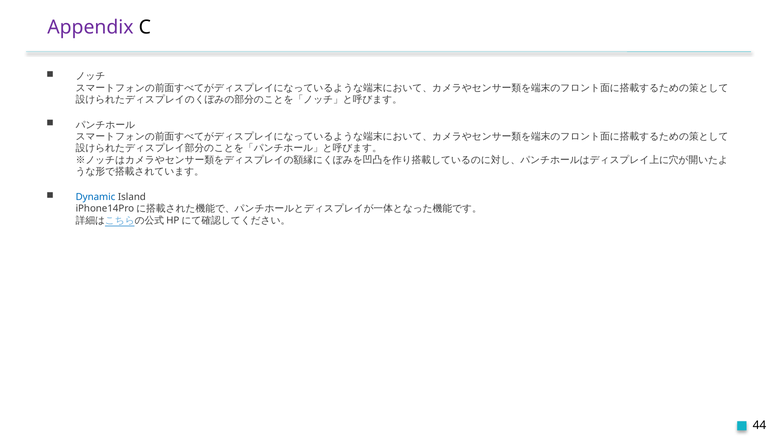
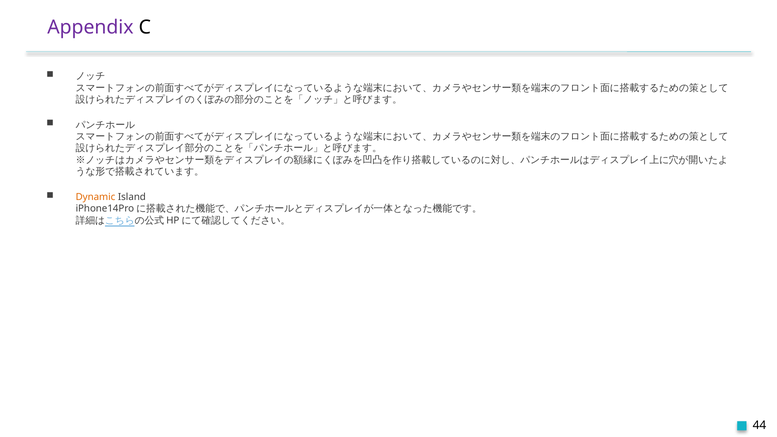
Dynamic colour: blue -> orange (95, 197)
